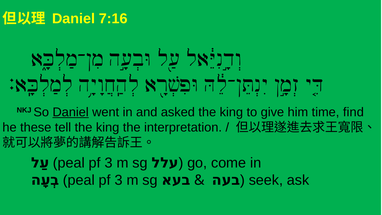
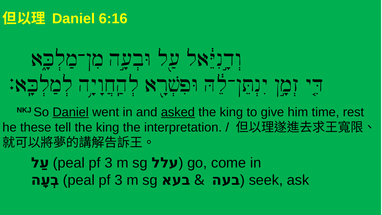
7:16: 7:16 -> 6:16 (113, 19)
asked underline: none -> present (178, 112)
find: find -> rest (353, 112)
